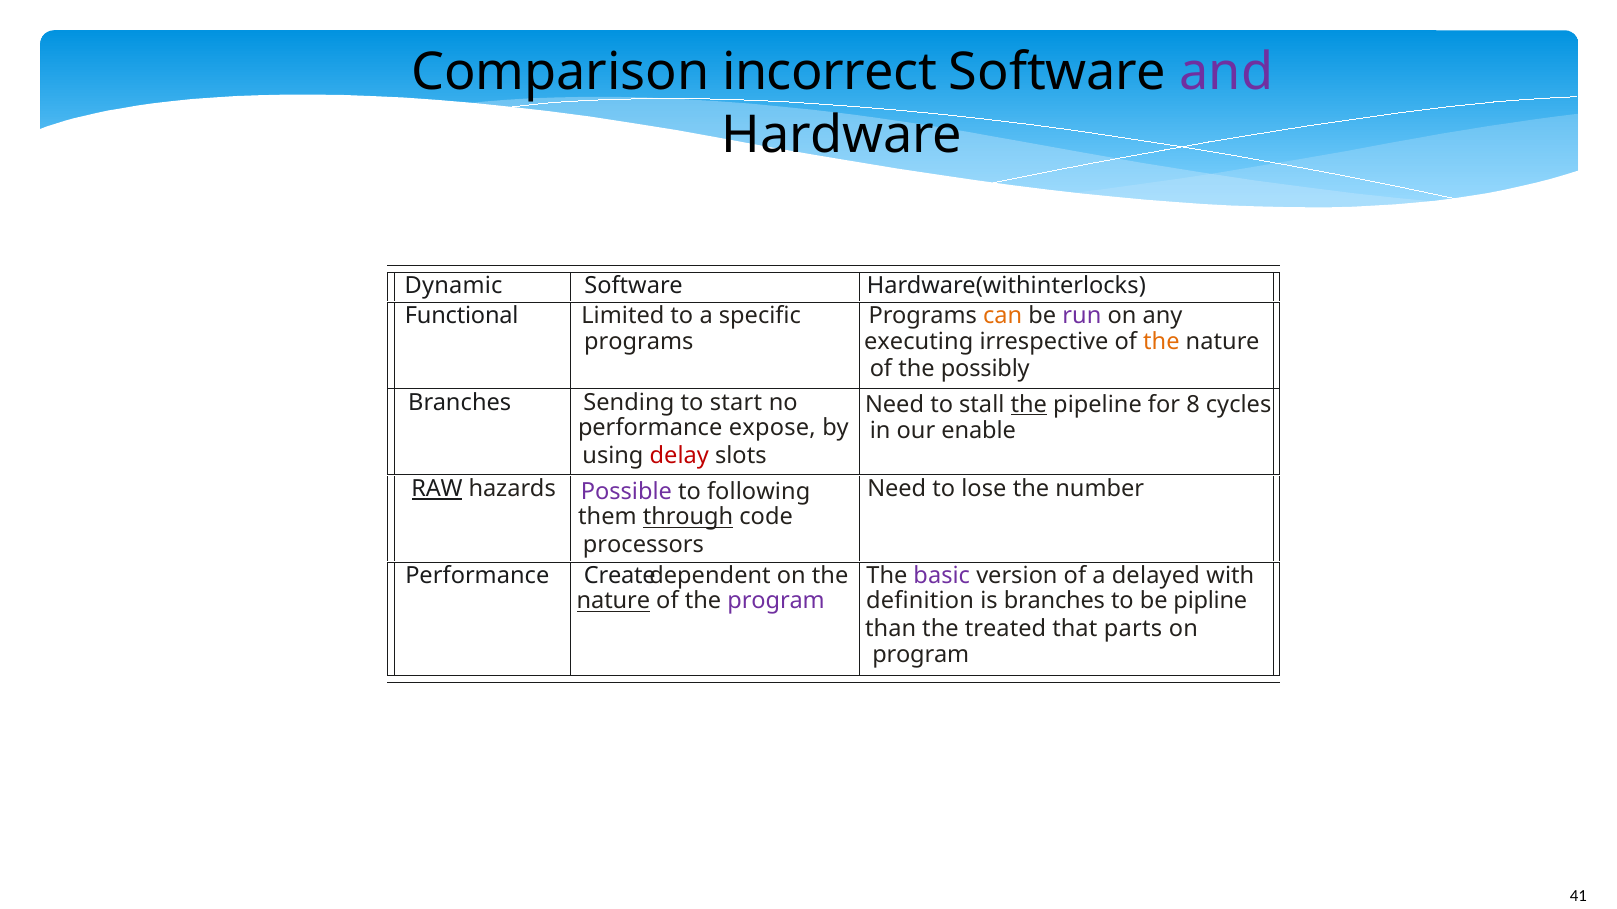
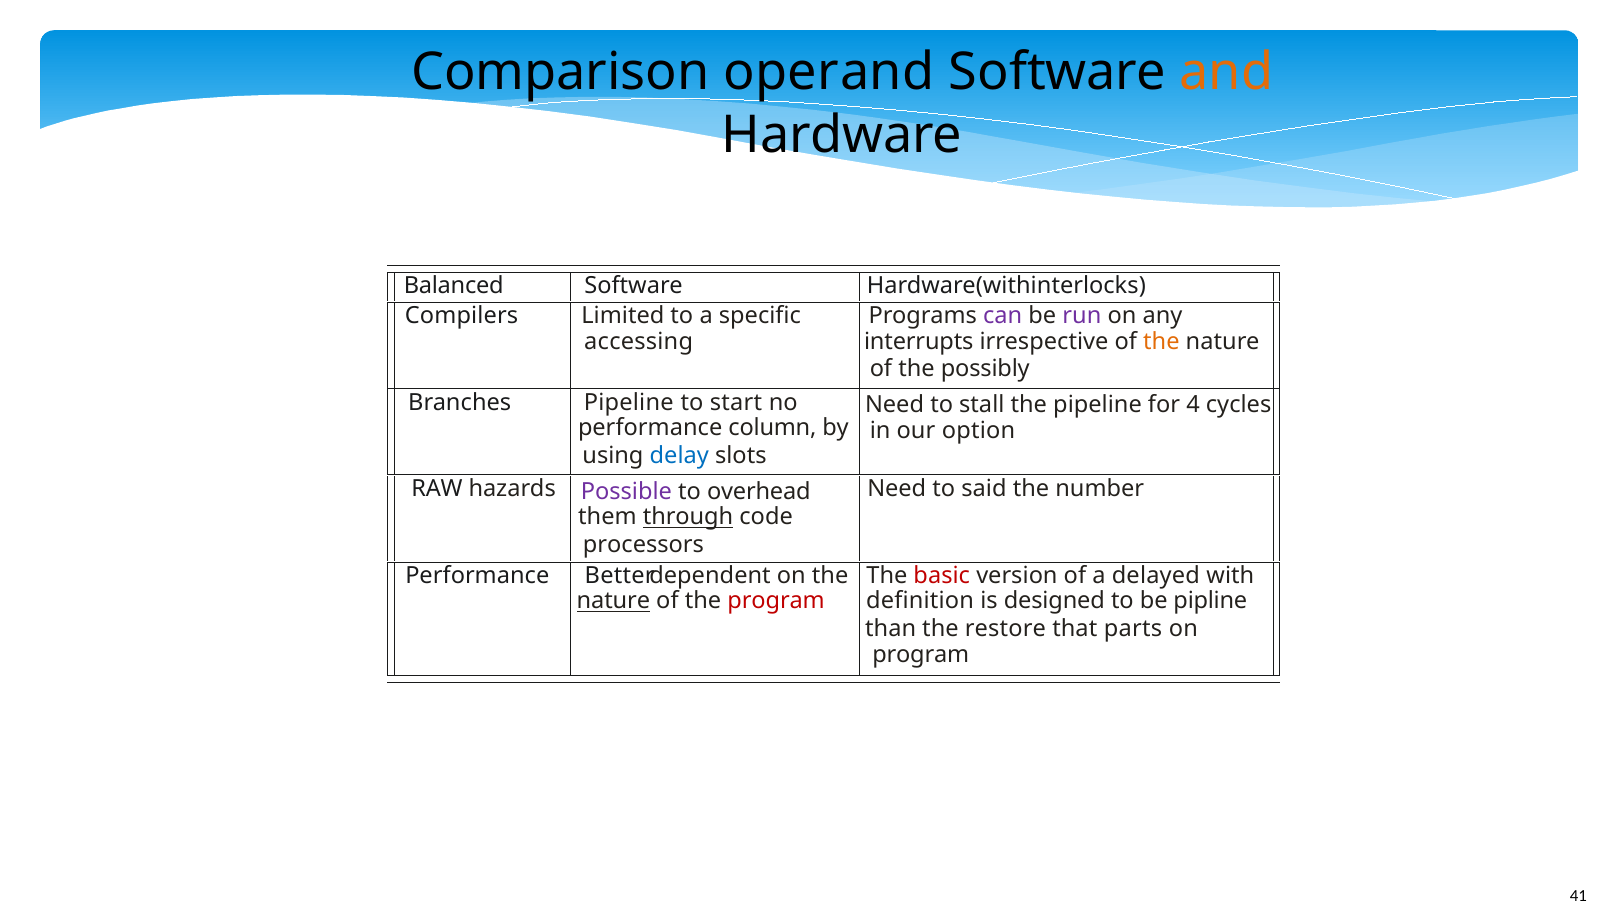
incorrect: incorrect -> operand (829, 72)
and colour: purple -> orange (1226, 72)
Dynamic: Dynamic -> Balanced (454, 286)
Functional: Functional -> Compilers (462, 316)
can colour: orange -> purple (1003, 316)
programs: programs -> accessing (639, 342)
executing: executing -> interrupts (919, 342)
Branches Sending: Sending -> Pipeline (629, 403)
the underline: present -> none (1029, 405)
8: 8 -> 4 (1193, 405)
expose: expose -> column (772, 428)
enable: enable -> option (978, 431)
delay colour: red -> blue (679, 456)
RAW underline: present -> none (437, 489)
following: following -> overhead (759, 492)
lose: lose -> said (984, 489)
Create: Create -> Better (620, 576)
basic colour: purple -> red (942, 576)
program colour: purple -> red (776, 602)
is branches: branches -> designed (1054, 602)
treated: treated -> restore (1005, 629)
